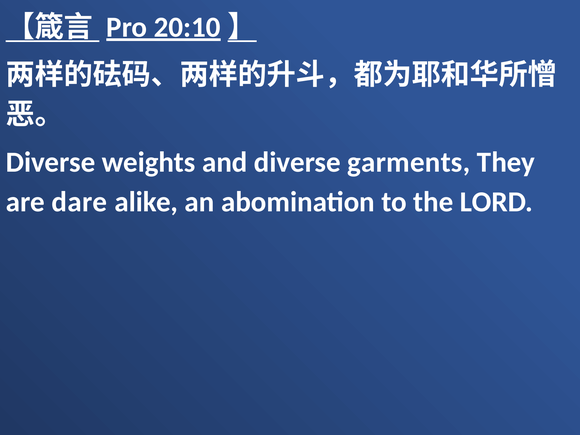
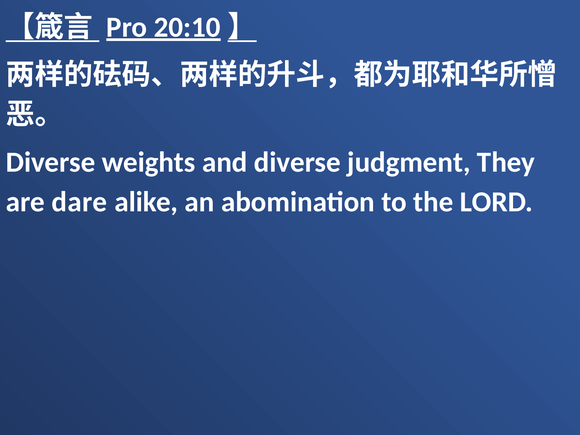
garments: garments -> judgment (409, 162)
